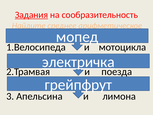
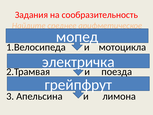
Задания underline: present -> none (31, 15)
